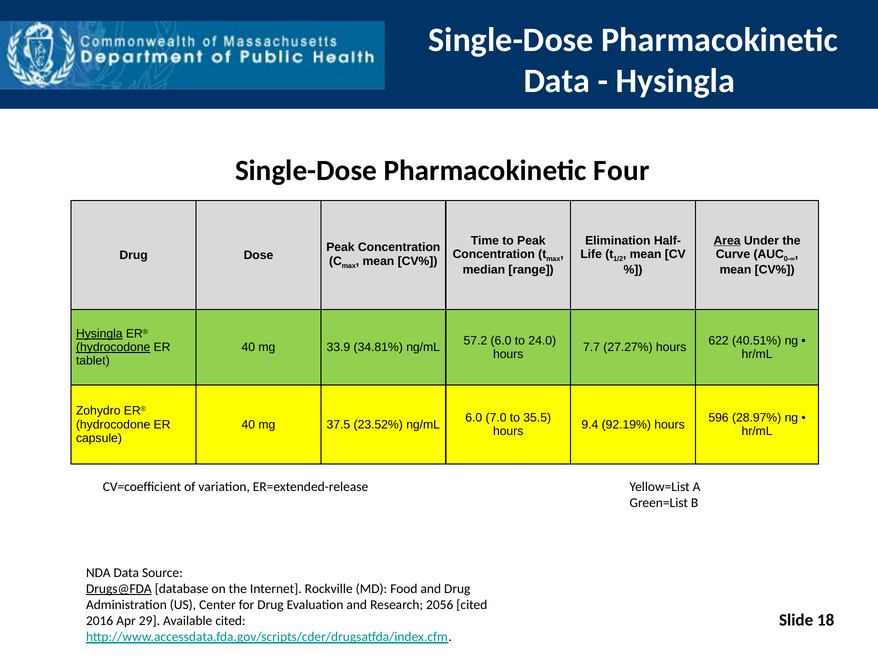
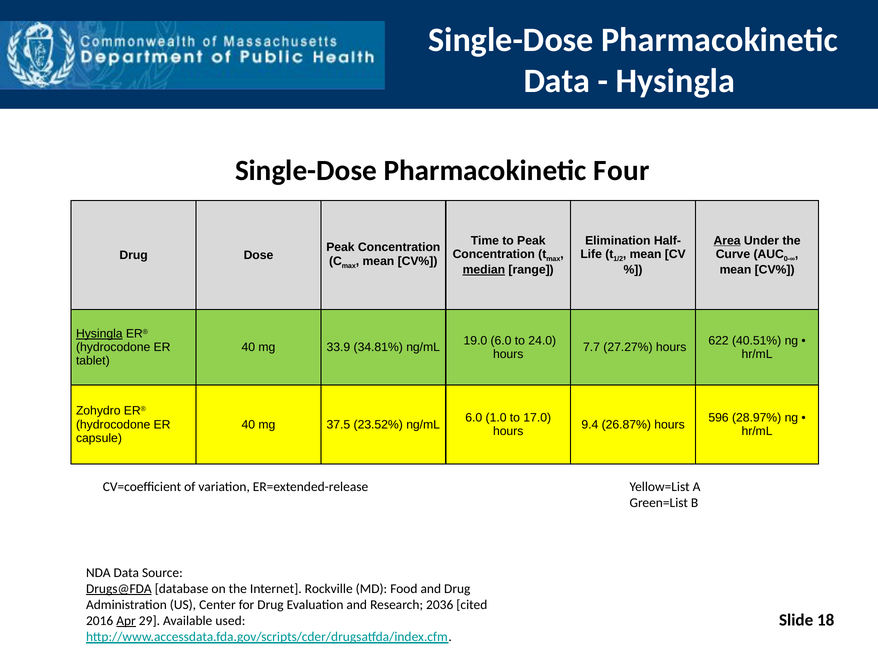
median underline: none -> present (484, 270)
57.2: 57.2 -> 19.0 (475, 341)
hydrocodone underline: present -> none (113, 348)
7.0: 7.0 -> 1.0 (496, 418)
35.5: 35.5 -> 17.0 (537, 418)
92.19%: 92.19% -> 26.87% (626, 425)
2056: 2056 -> 2036 (440, 605)
Apr underline: none -> present (126, 621)
Available cited: cited -> used (230, 621)
